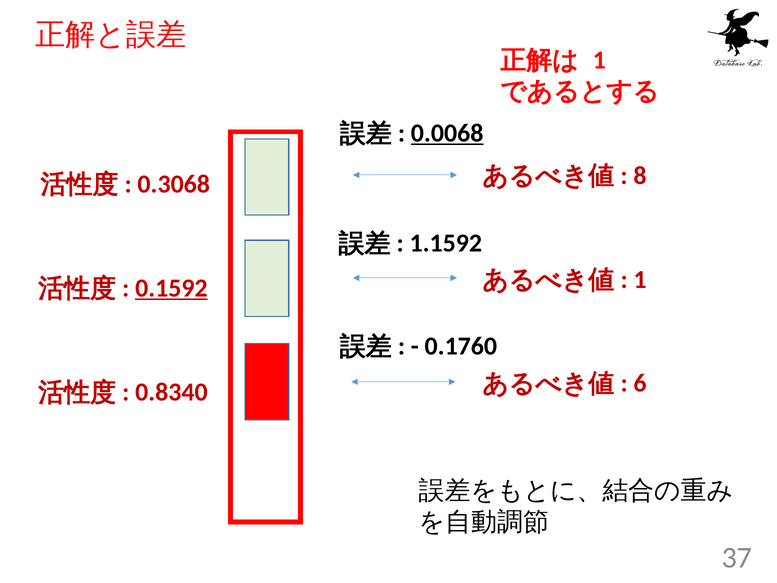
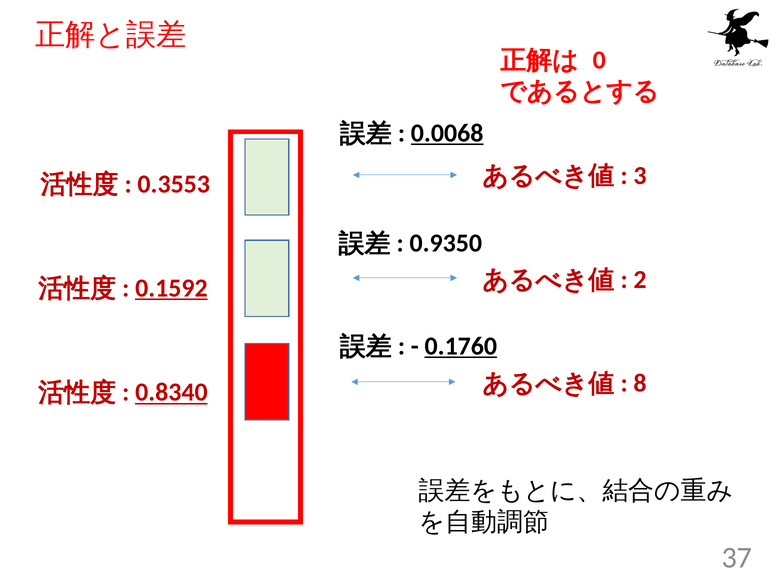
1: 1 -> 0 (599, 60)
8: 8 -> 3 (640, 175)
0.3068: 0.3068 -> 0.3553 (174, 184)
1.1592: 1.1592 -> 0.9350 (446, 243)
1: 1 -> 2 (640, 280)
0.1760 underline: none -> present (461, 346)
6: 6 -> 8 (640, 383)
0.8340 underline: none -> present (171, 392)
